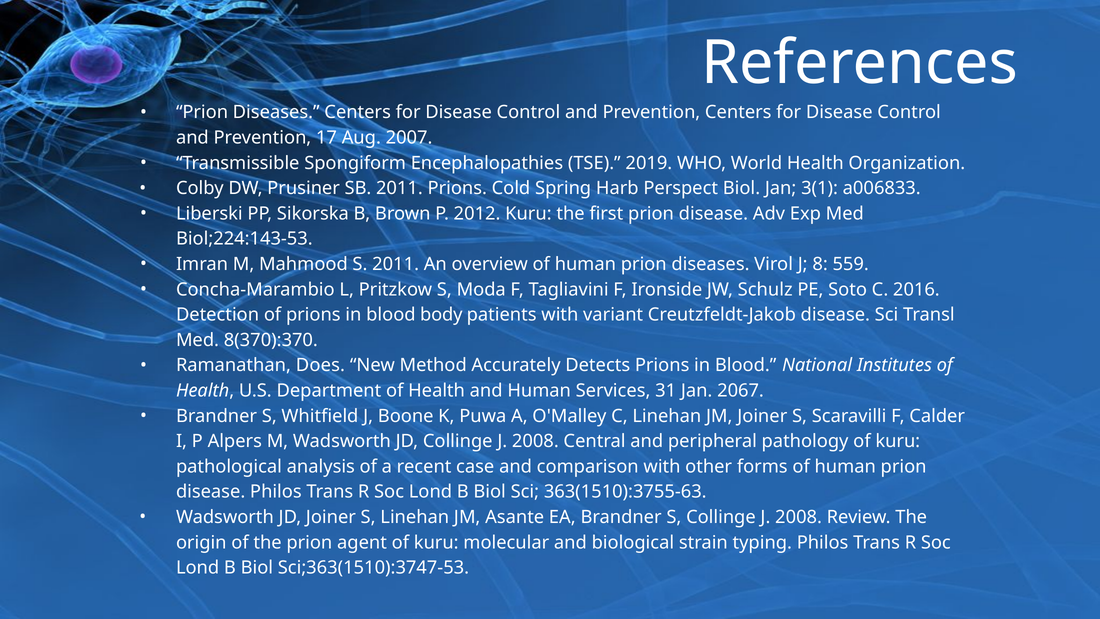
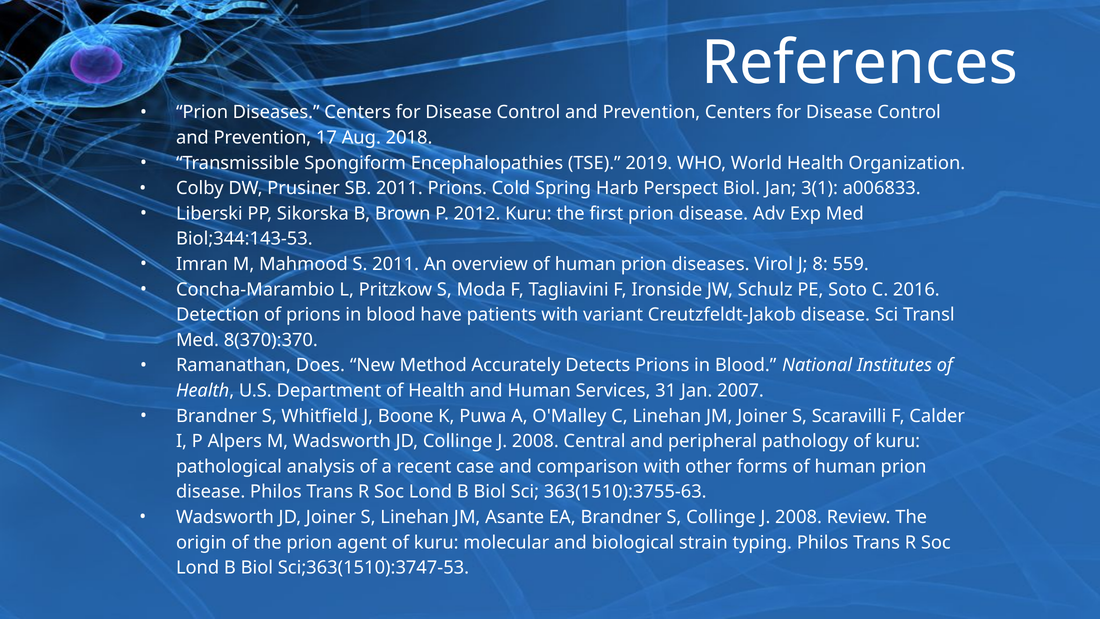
2007: 2007 -> 2018 (409, 138)
Biol;224:143-53: Biol;224:143-53 -> Biol;344:143-53 (244, 239)
body: body -> have (441, 315)
2067: 2067 -> 2007 (741, 391)
